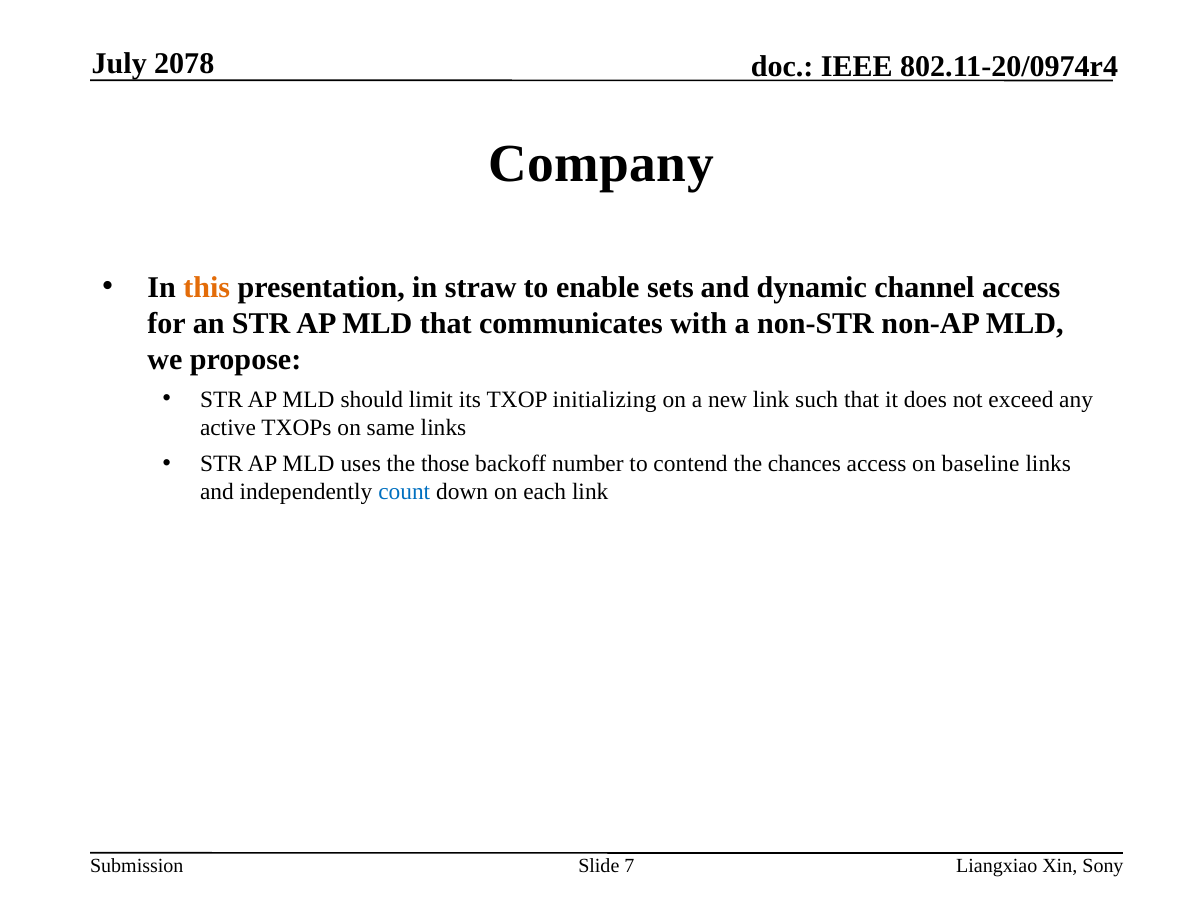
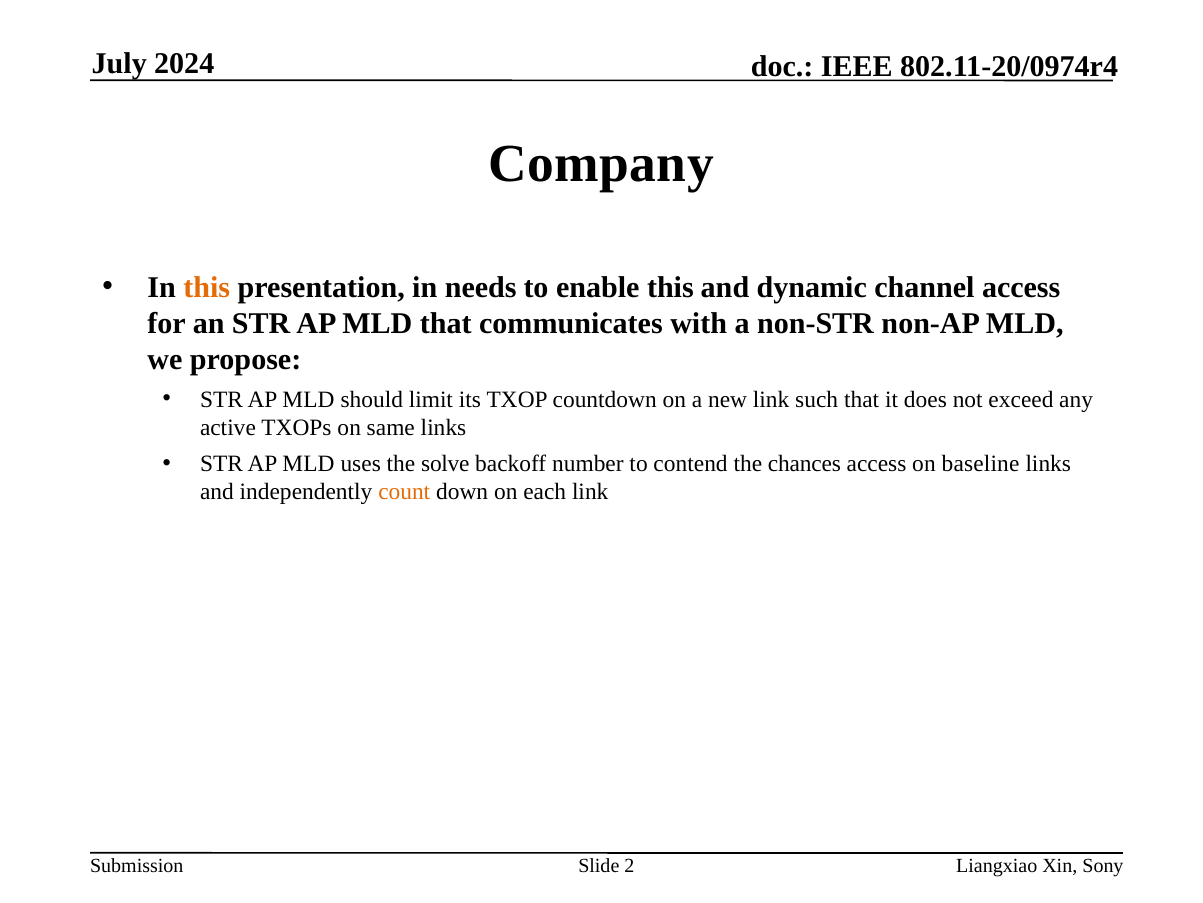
2078: 2078 -> 2024 (184, 64)
straw: straw -> needs (481, 287)
enable sets: sets -> this (670, 287)
initializing: initializing -> countdown (605, 399)
those: those -> solve (445, 463)
count colour: blue -> orange (404, 492)
7: 7 -> 2 (629, 865)
